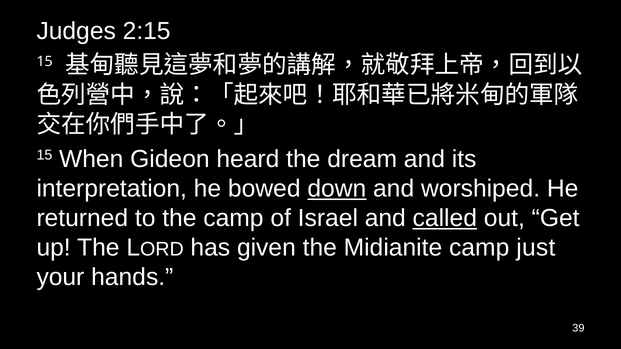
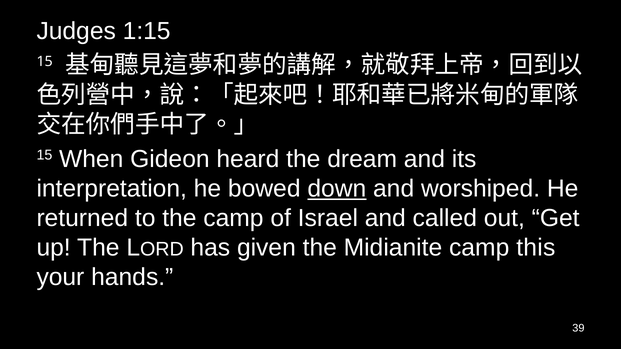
2:15: 2:15 -> 1:15 (147, 31)
called underline: present -> none (445, 218)
just: just -> this (536, 248)
